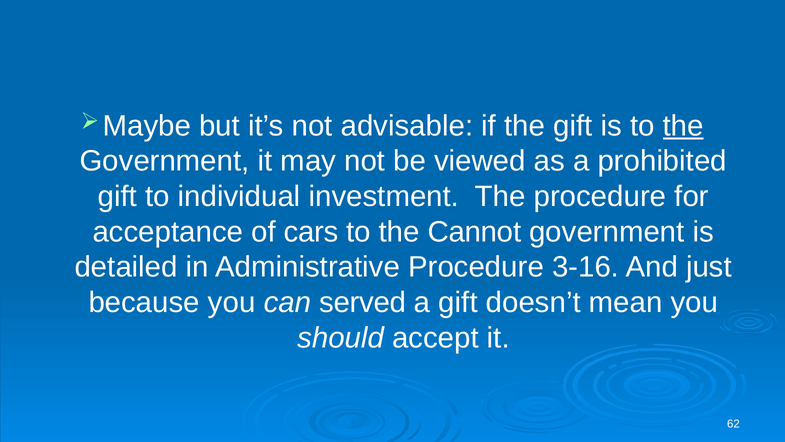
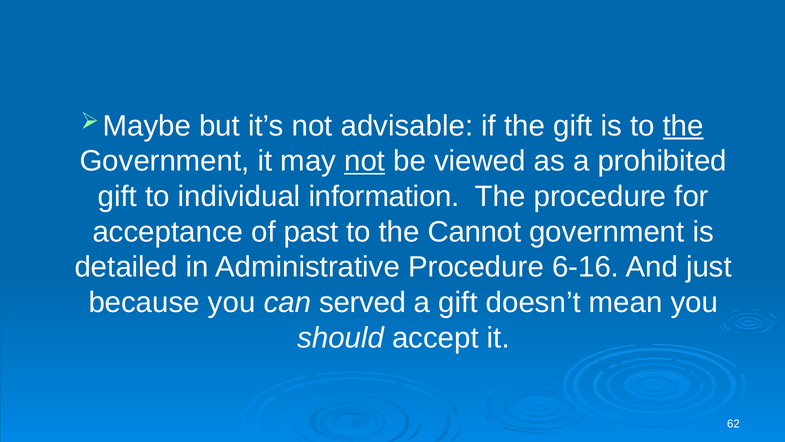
not underline: none -> present (365, 161)
investment: investment -> information (384, 196)
cars: cars -> past (311, 232)
3-16: 3-16 -> 6-16 (586, 267)
